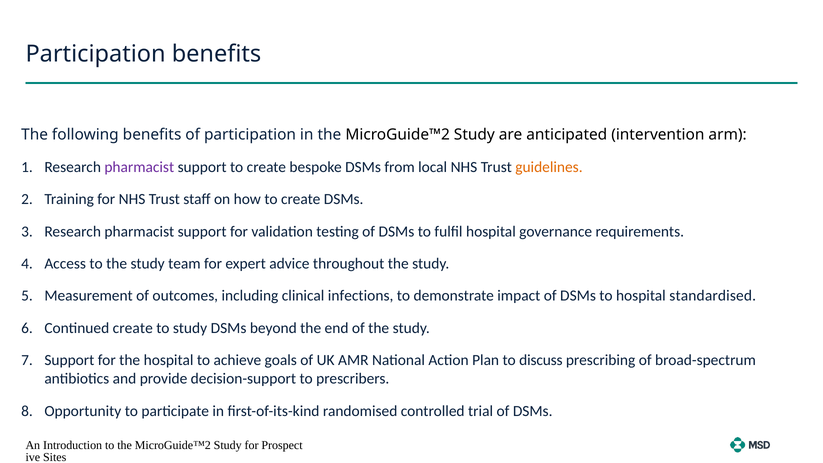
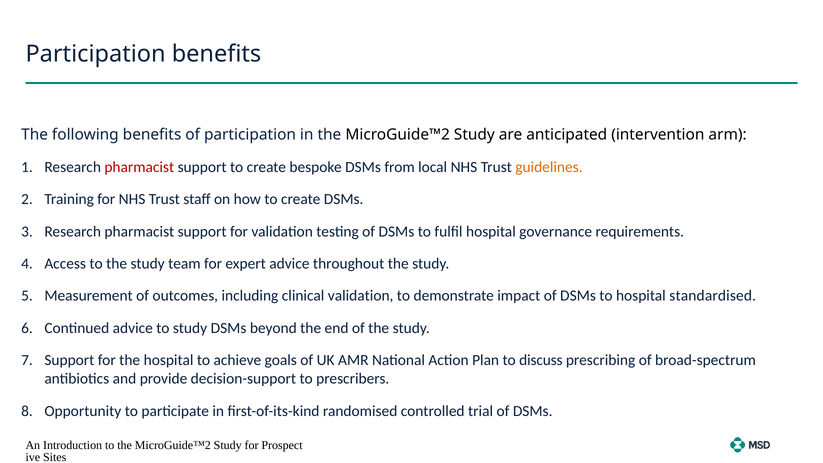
pharmacist colour: purple -> red (139, 167)
clinical infections: infections -> validation (361, 296)
Continued create: create -> advice (133, 328)
